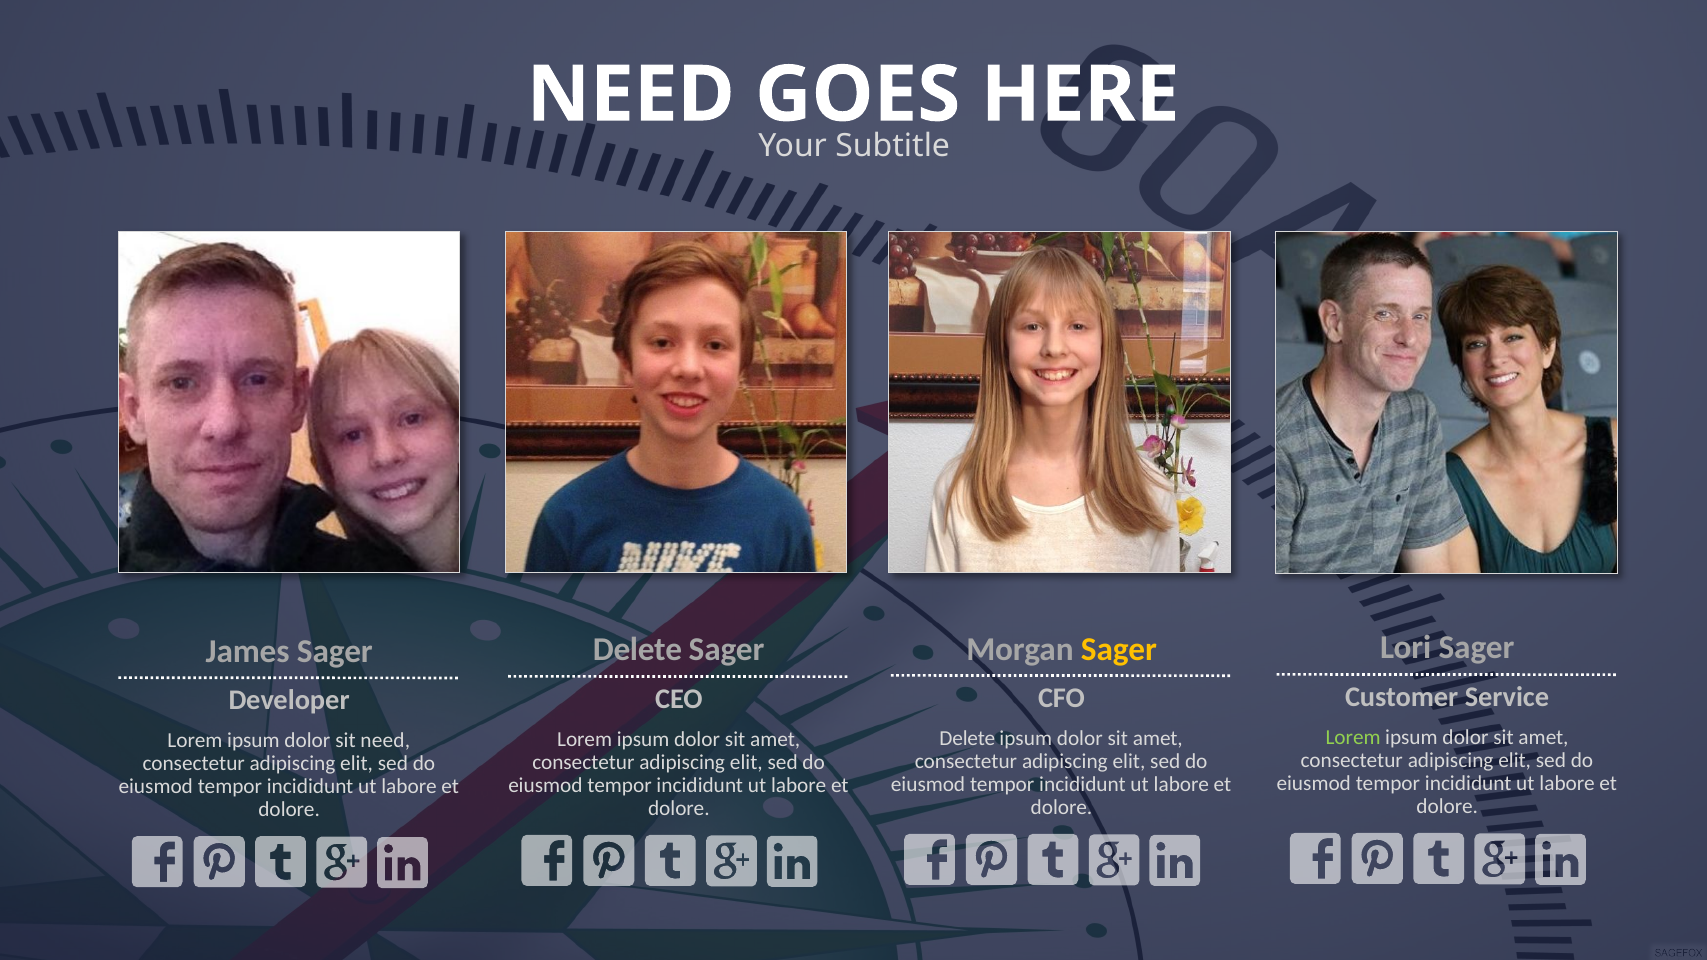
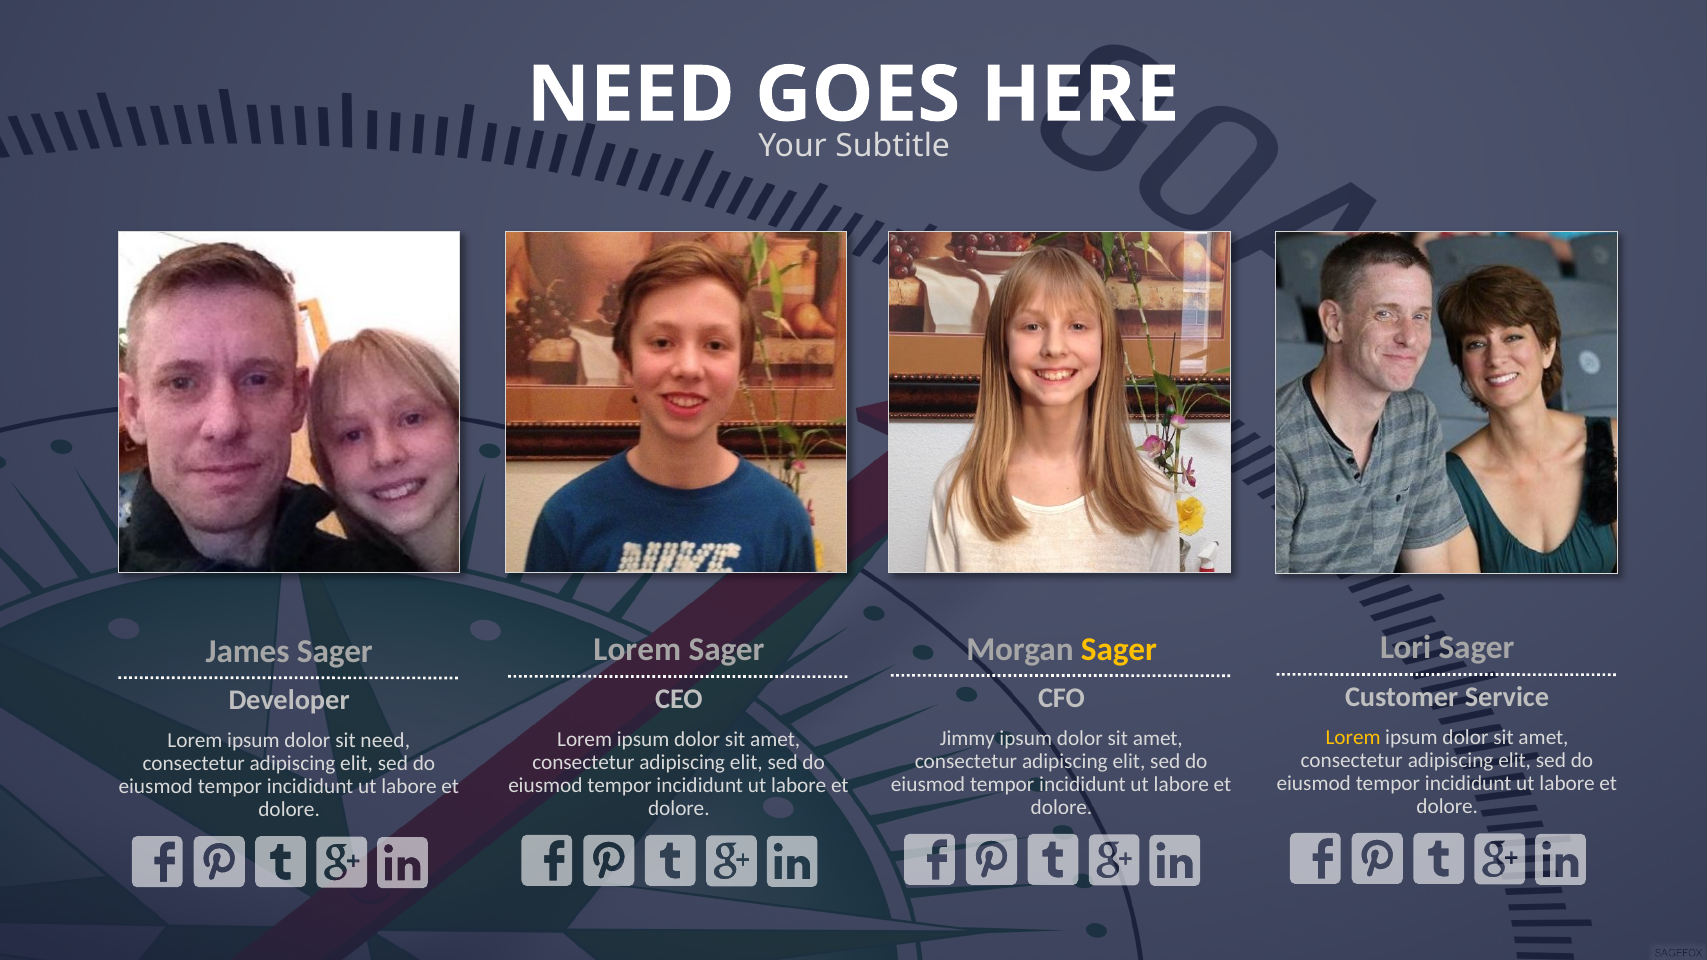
Delete: Delete -> Lorem (637, 650)
Lorem colour: light green -> yellow (1353, 737)
Delete: Delete -> Jimmy (967, 738)
